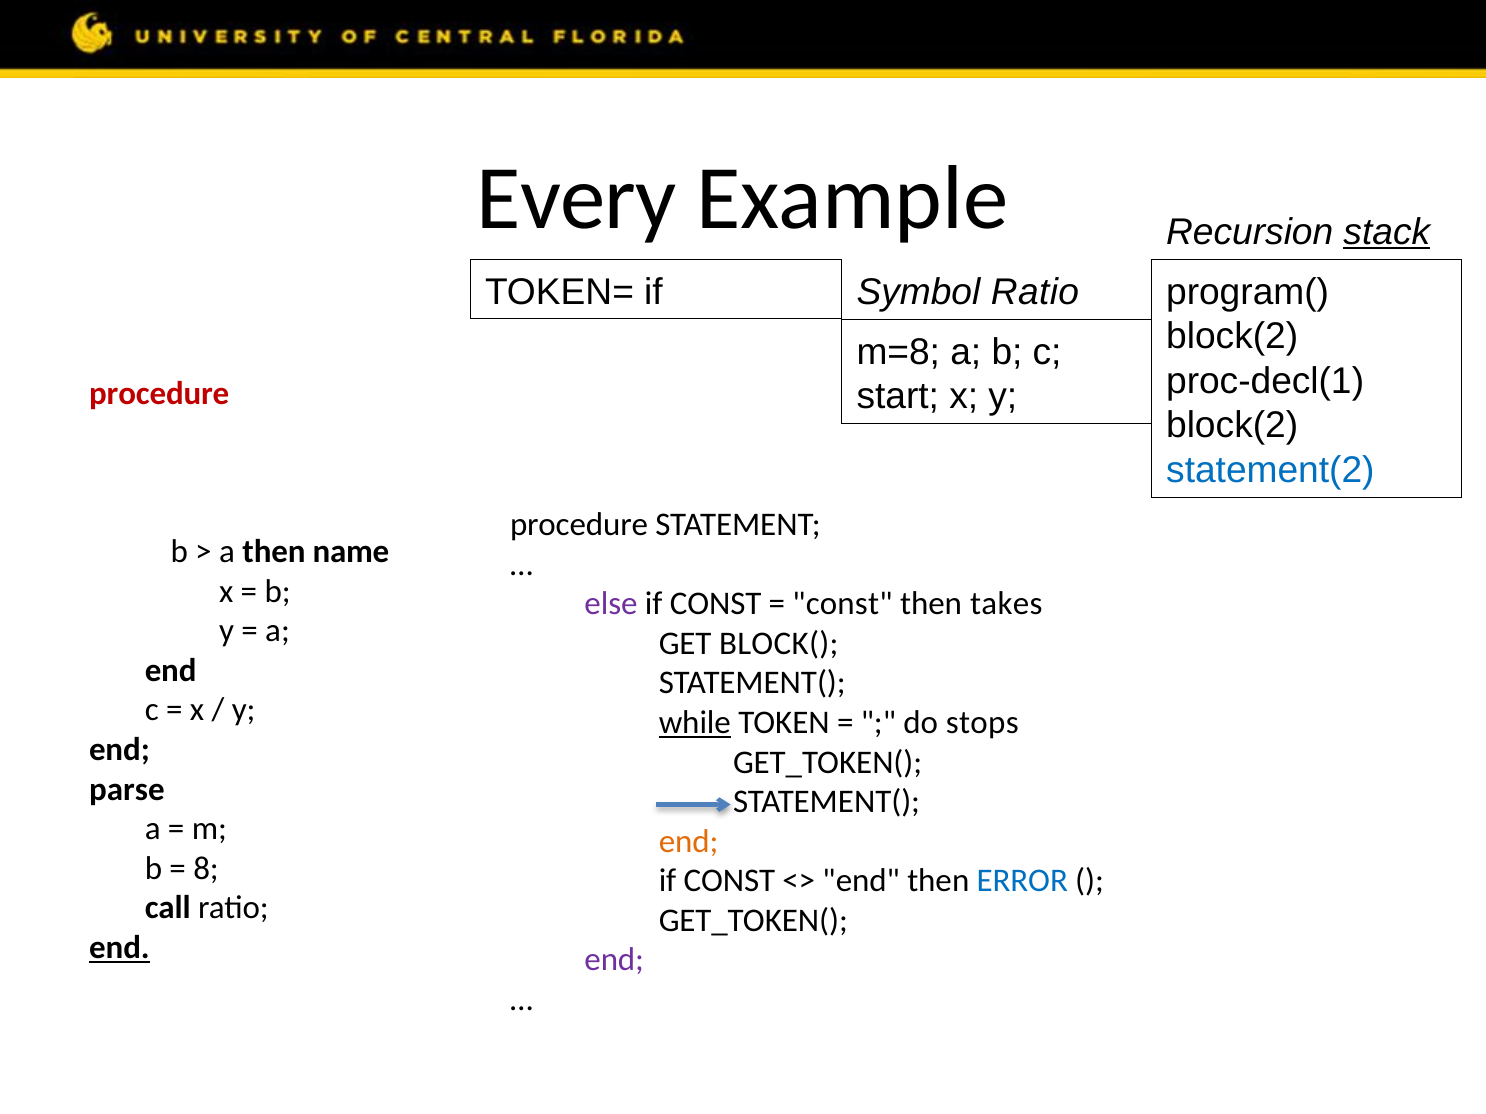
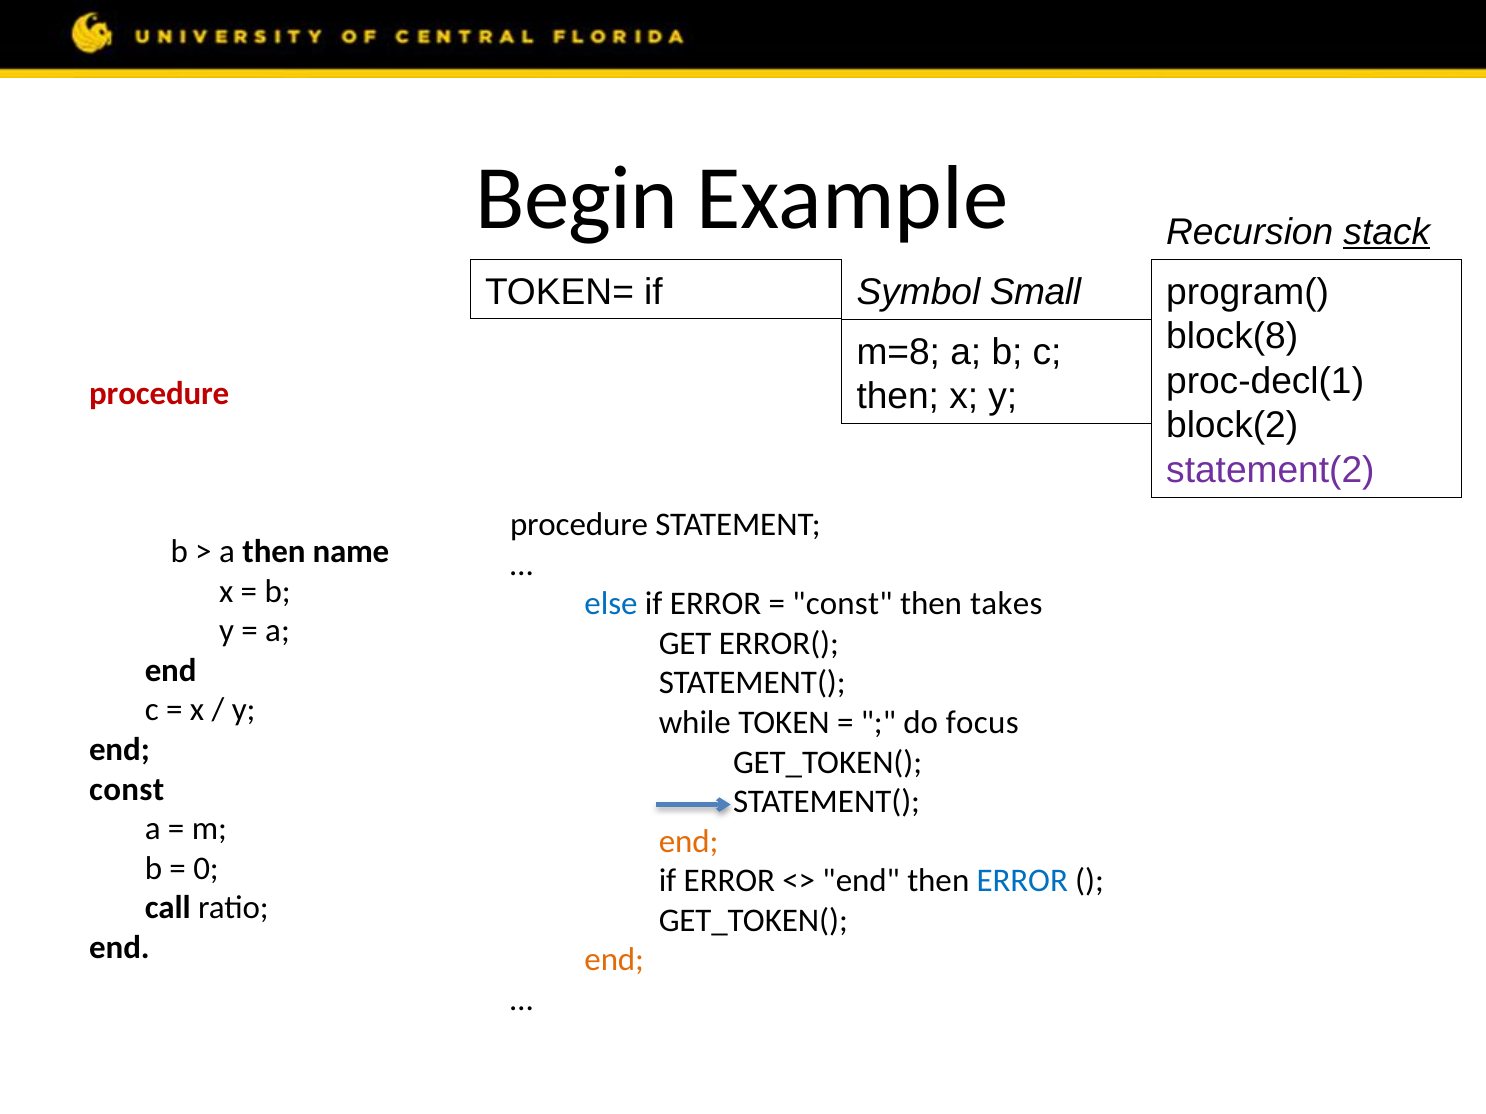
Every: Every -> Begin (577, 198)
Symbol Ratio: Ratio -> Small (1035, 292)
block(2: block(2 -> block(8 (1232, 337)
start: start -> then (898, 397)
statement(2 colour: blue -> purple (1270, 471)
else colour: purple -> blue (611, 604)
CONST: CONST -> ERROR (716, 604)
BLOCK(: BLOCK( -> ERROR( (779, 644)
while underline: present -> none (695, 723)
stops: stops -> focus (982, 723)
parse: parse -> const (127, 790)
8: 8 -> 0 (206, 869)
CONST: CONST -> ERROR (729, 881)
end underline: present -> none (119, 948)
end colour: purple -> orange (614, 961)
